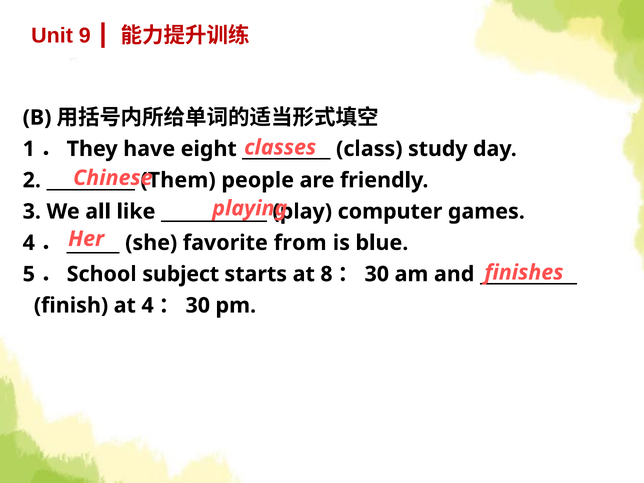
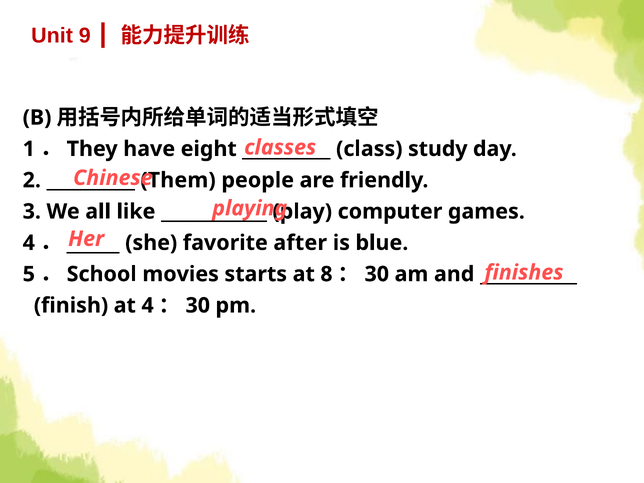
from: from -> after (300, 243)
subject: subject -> movies (181, 274)
